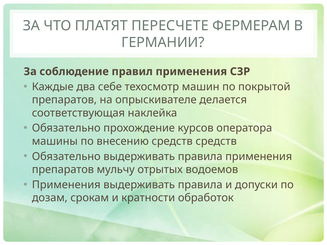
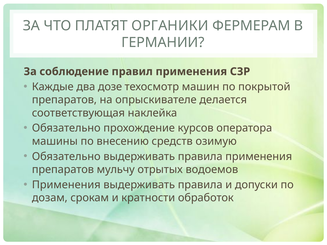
ПЕРЕСЧЕТЕ: ПЕРЕСЧЕТЕ -> ОРГАНИКИ (170, 26)
себе: себе -> дозе (110, 87)
средств средств: средств -> озимую (216, 141)
